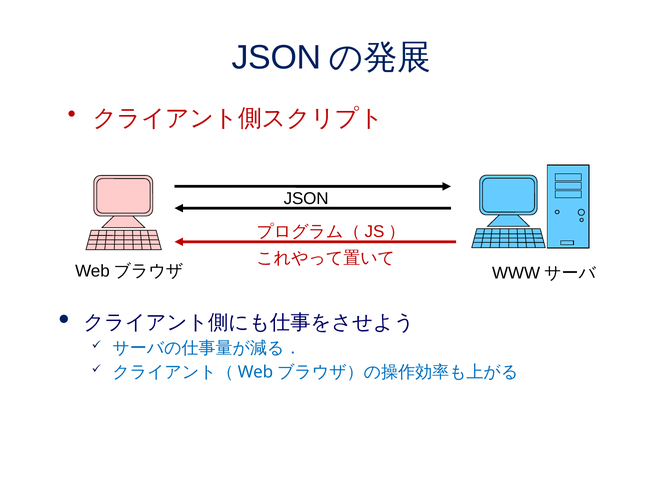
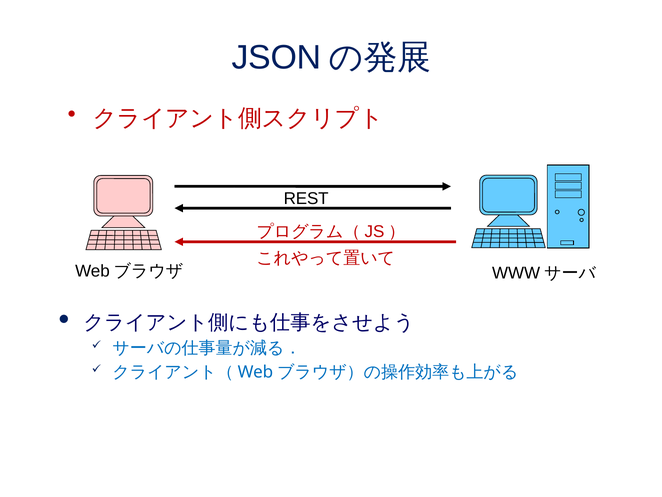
JSON: JSON -> REST (306, 198)
